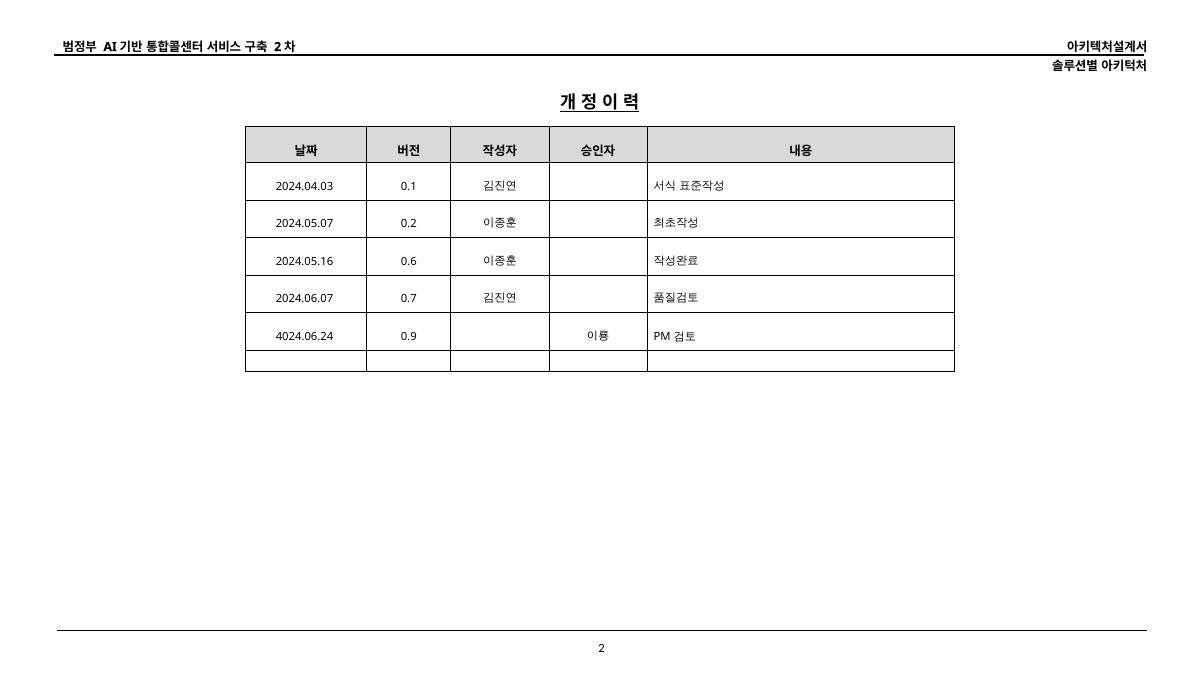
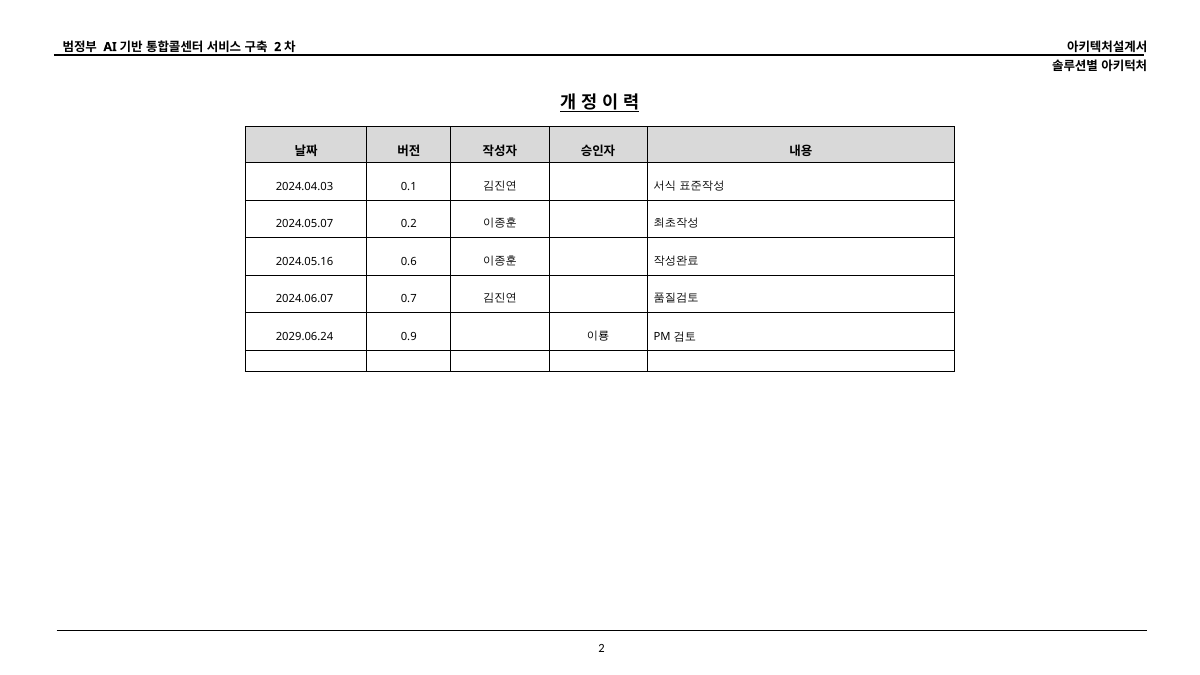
4024.06.24: 4024.06.24 -> 2029.06.24 (305, 337)
